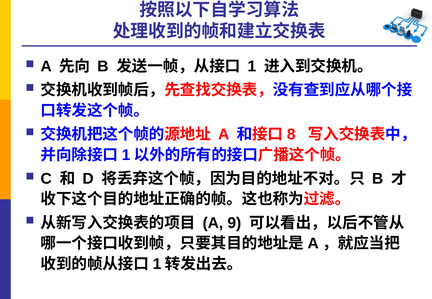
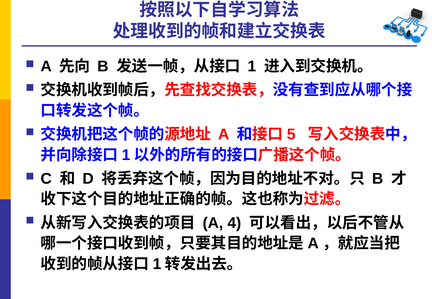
8: 8 -> 5 (291, 134)
9: 9 -> 4 (234, 223)
